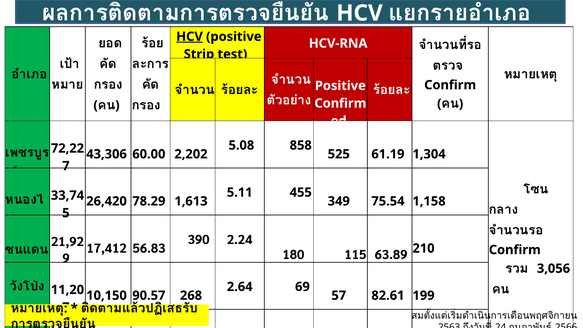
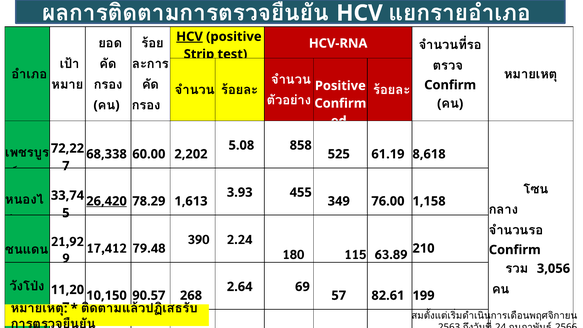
43,306: 43,306 -> 68,338 (107, 154)
1,304: 1,304 -> 8,618 (429, 154)
5.11: 5.11 -> 3.93 (240, 192)
26,420 underline: none -> present (107, 201)
75.54: 75.54 -> 76.00 (388, 201)
56.83: 56.83 -> 79.48 (149, 248)
